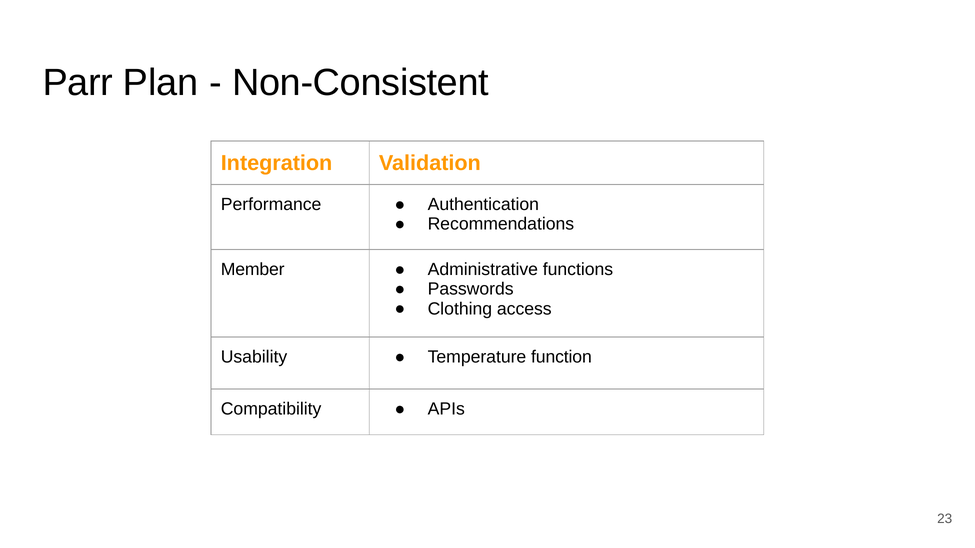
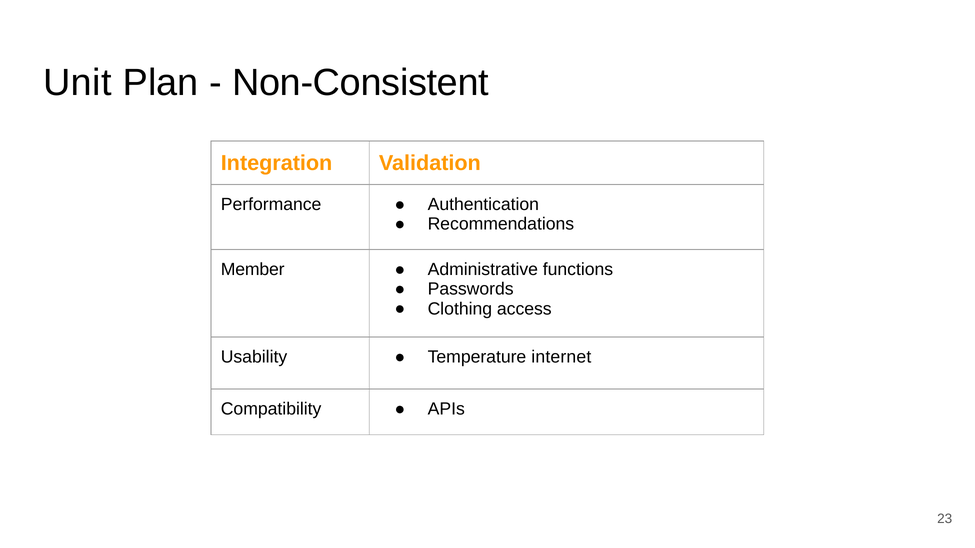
Parr: Parr -> Unit (77, 83)
function: function -> internet (561, 357)
